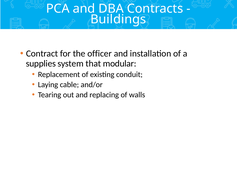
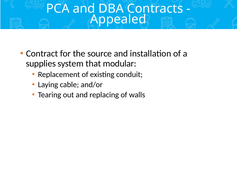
Buildings: Buildings -> Appealed (118, 19)
officer: officer -> source (100, 54)
